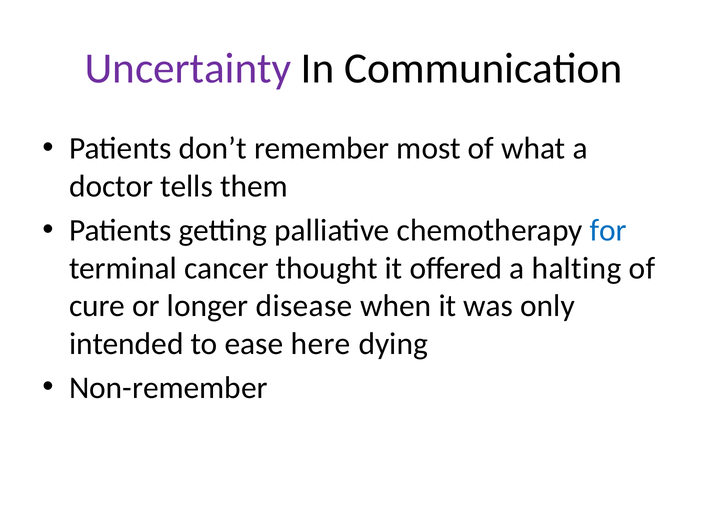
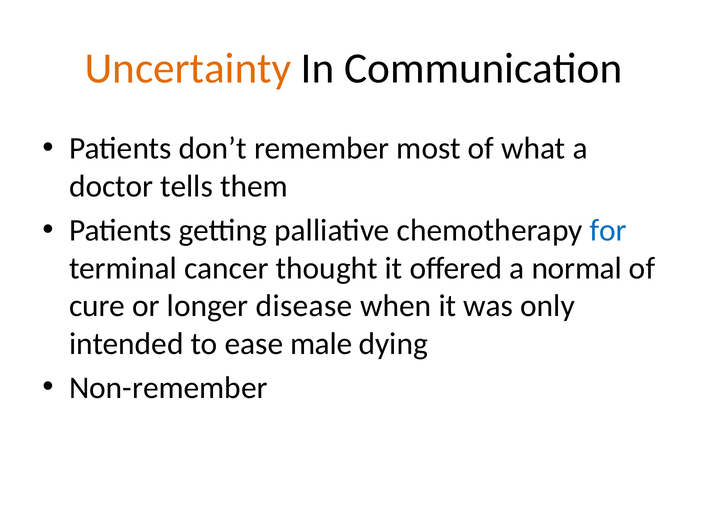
Uncertainty colour: purple -> orange (188, 69)
halting: halting -> normal (577, 268)
here: here -> male (321, 344)
